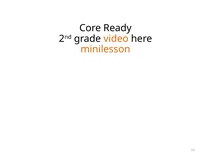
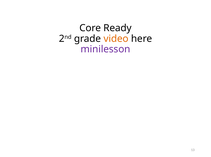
minilesson colour: orange -> purple (105, 49)
